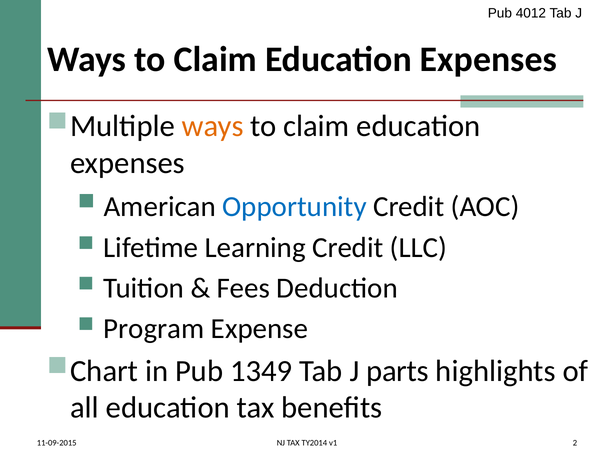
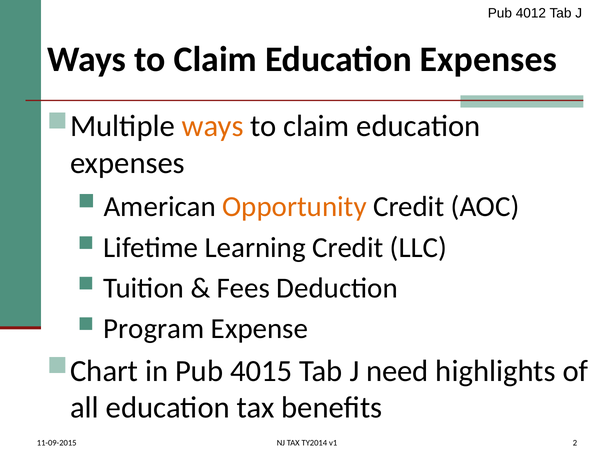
Opportunity colour: blue -> orange (294, 206)
1349: 1349 -> 4015 (261, 371)
parts: parts -> need (397, 371)
